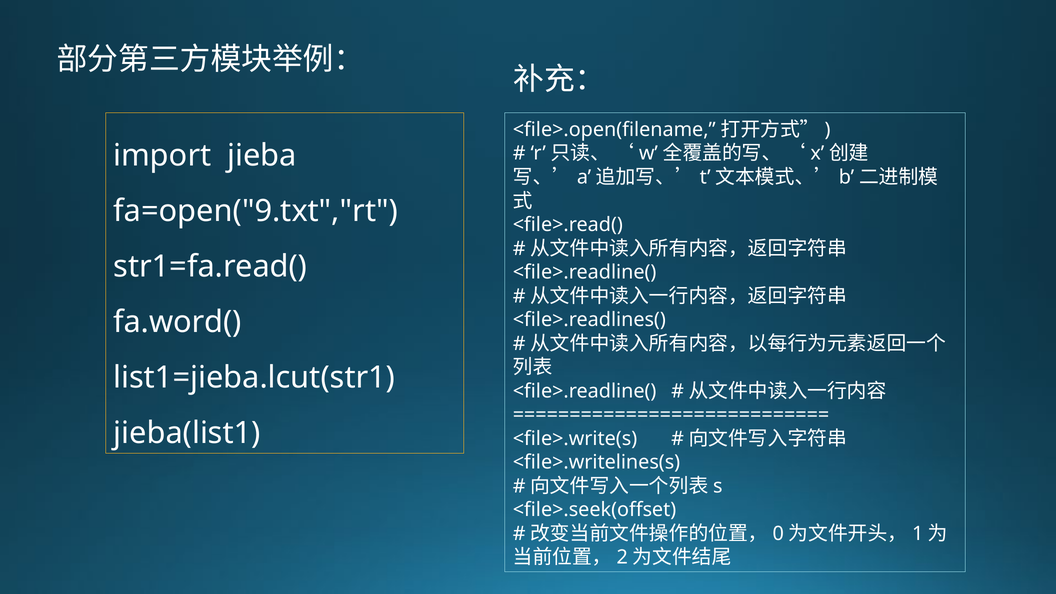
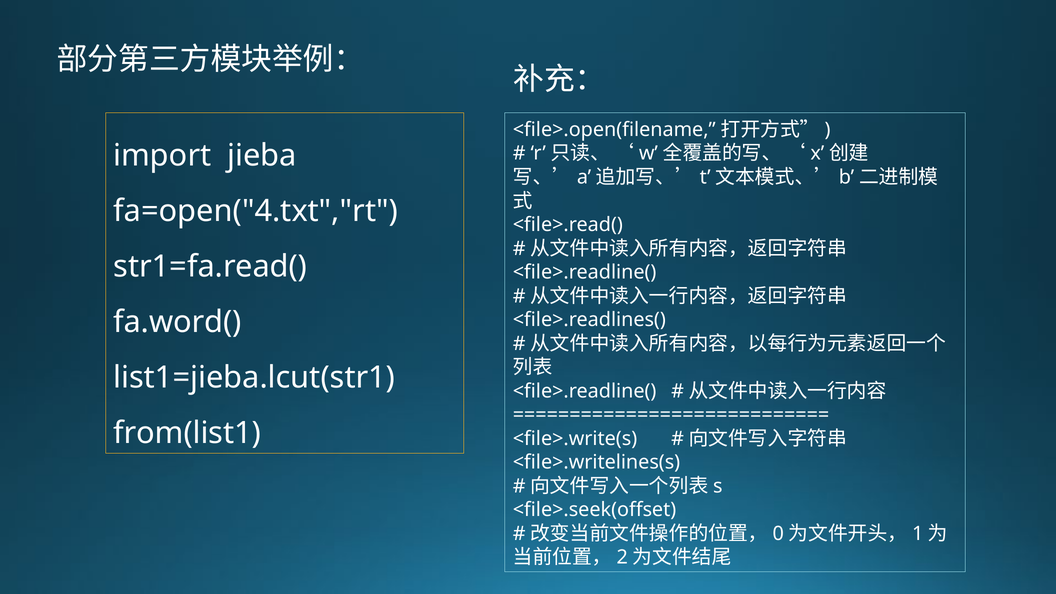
fa=open("9.txt","rt: fa=open("9.txt","rt -> fa=open("4.txt","rt (256, 211)
jieba(list1: jieba(list1 -> from(list1 (187, 433)
